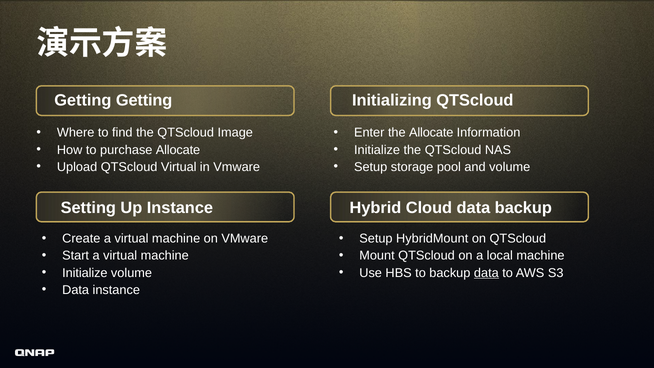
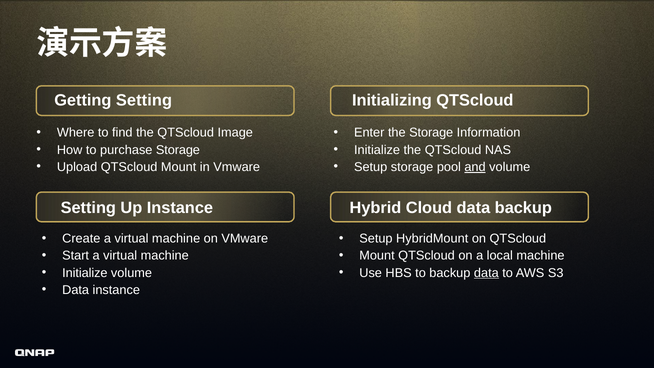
Getting Getting: Getting -> Setting (144, 100)
the Allocate: Allocate -> Storage (431, 133)
purchase Allocate: Allocate -> Storage (178, 150)
QTScloud Virtual: Virtual -> Mount (179, 167)
and underline: none -> present (475, 167)
